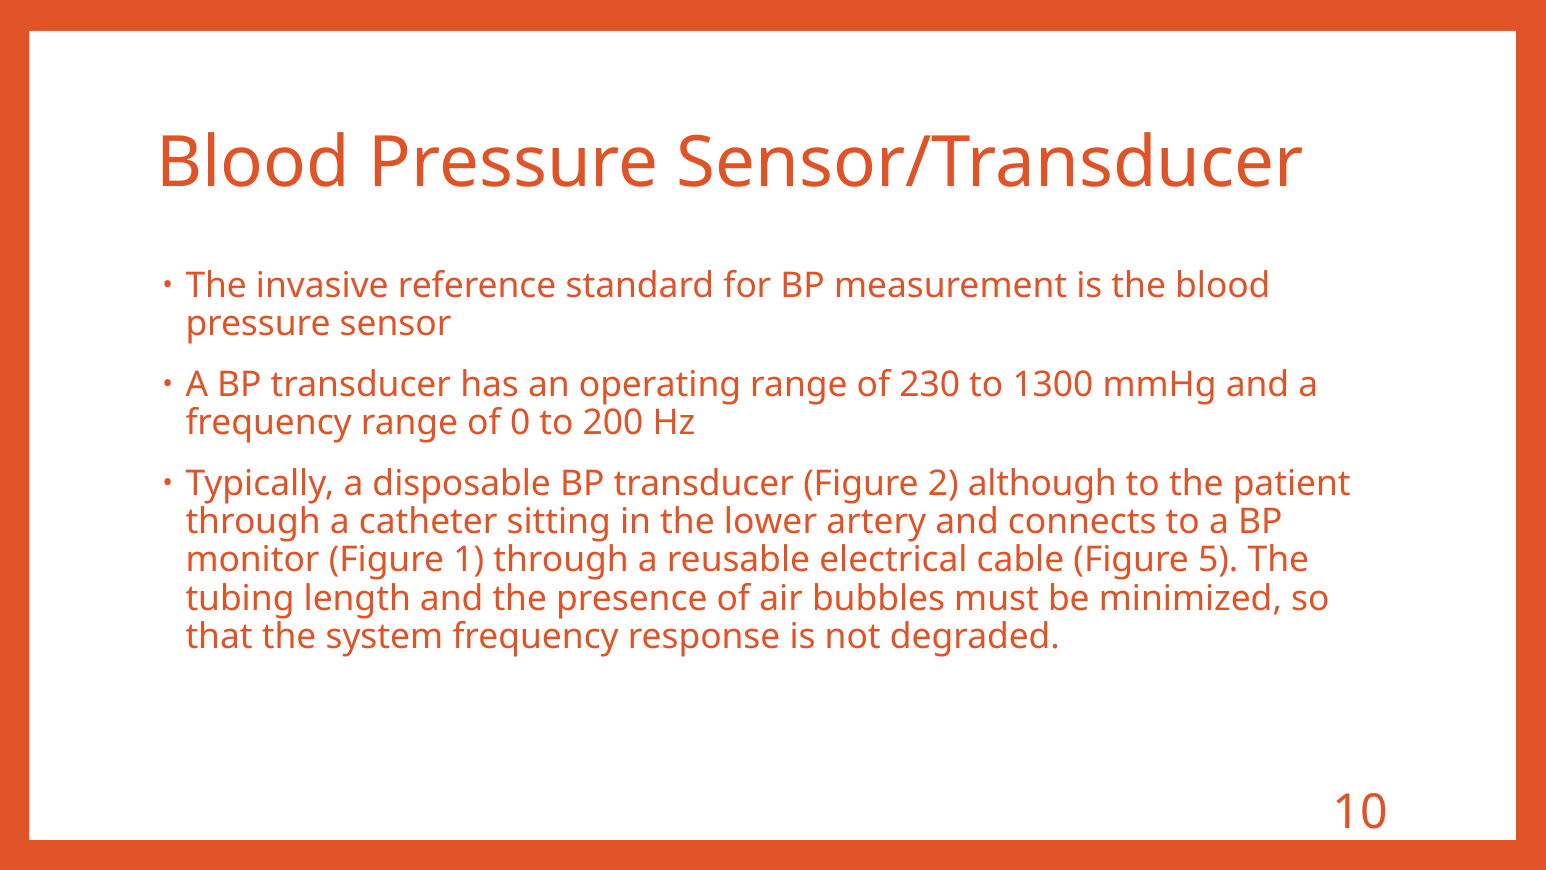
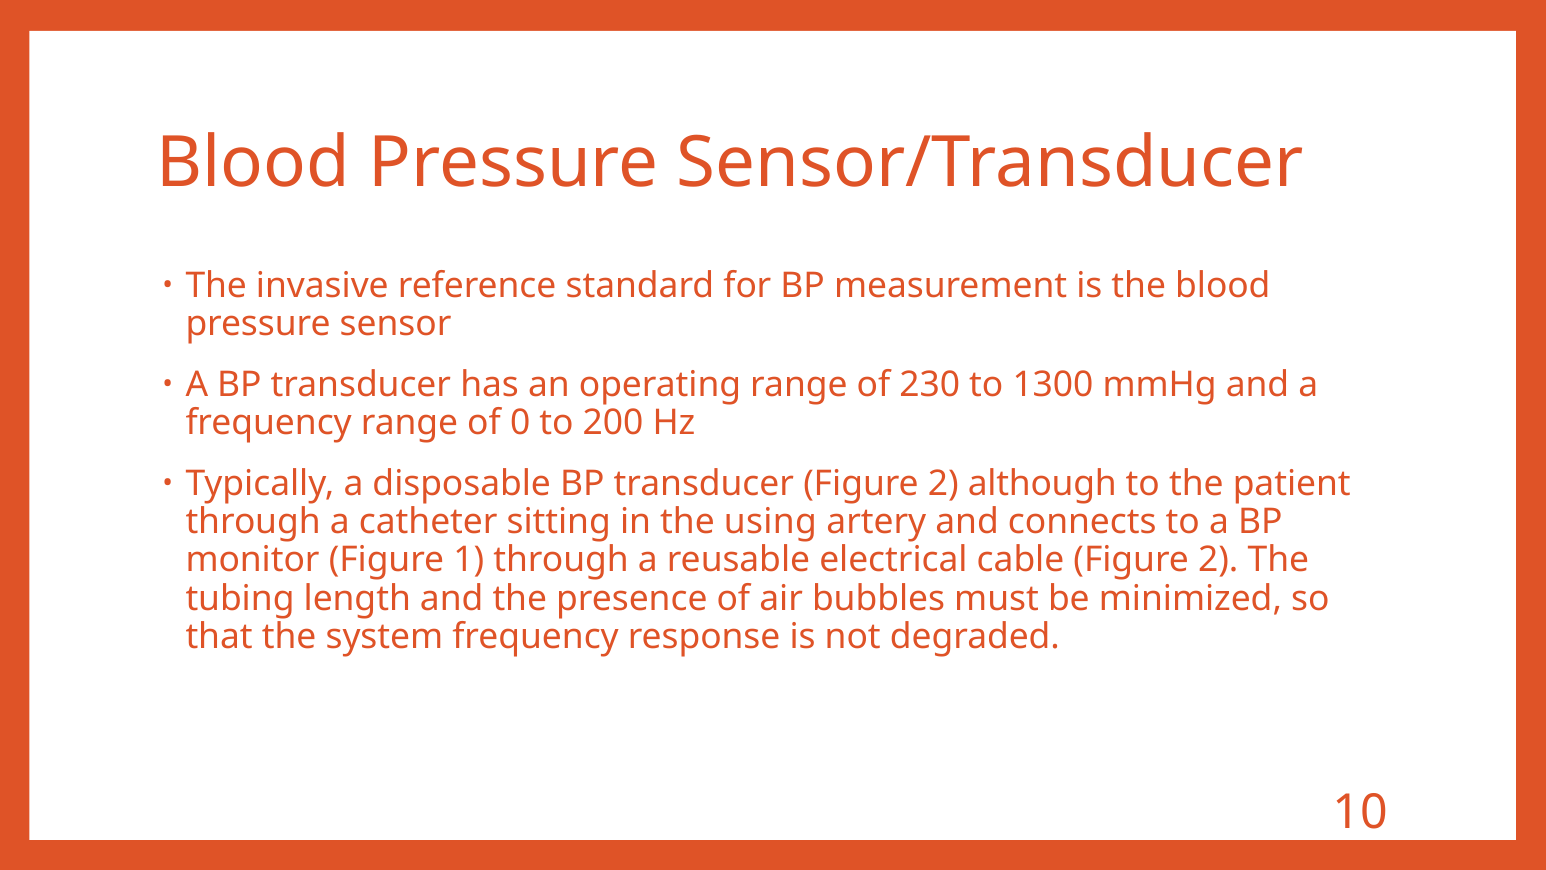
lower: lower -> using (770, 522)
cable Figure 5: 5 -> 2 (1218, 560)
